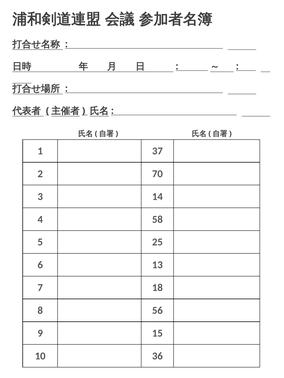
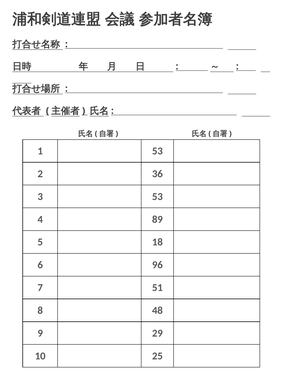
1 37: 37 -> 53 (157, 151)
70: 70 -> 36 (157, 174)
3 14: 14 -> 53 (157, 197)
58: 58 -> 89 (157, 220)
25: 25 -> 18 (157, 243)
13: 13 -> 96 (157, 265)
18: 18 -> 51 (157, 288)
56: 56 -> 48 (157, 311)
15: 15 -> 29 (157, 334)
36: 36 -> 25 (157, 357)
